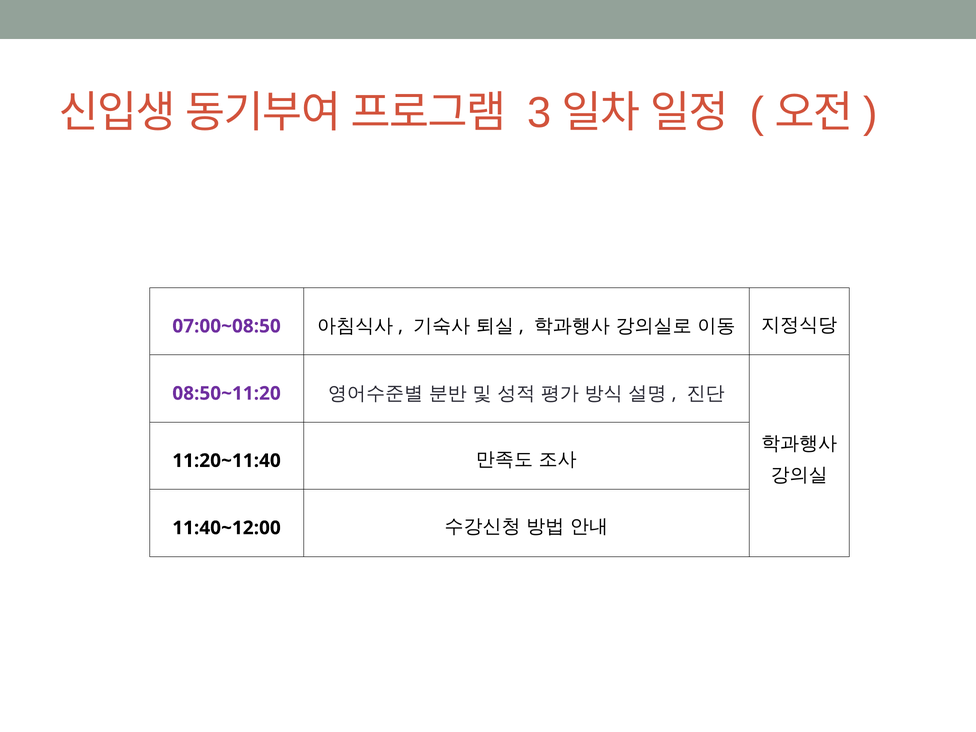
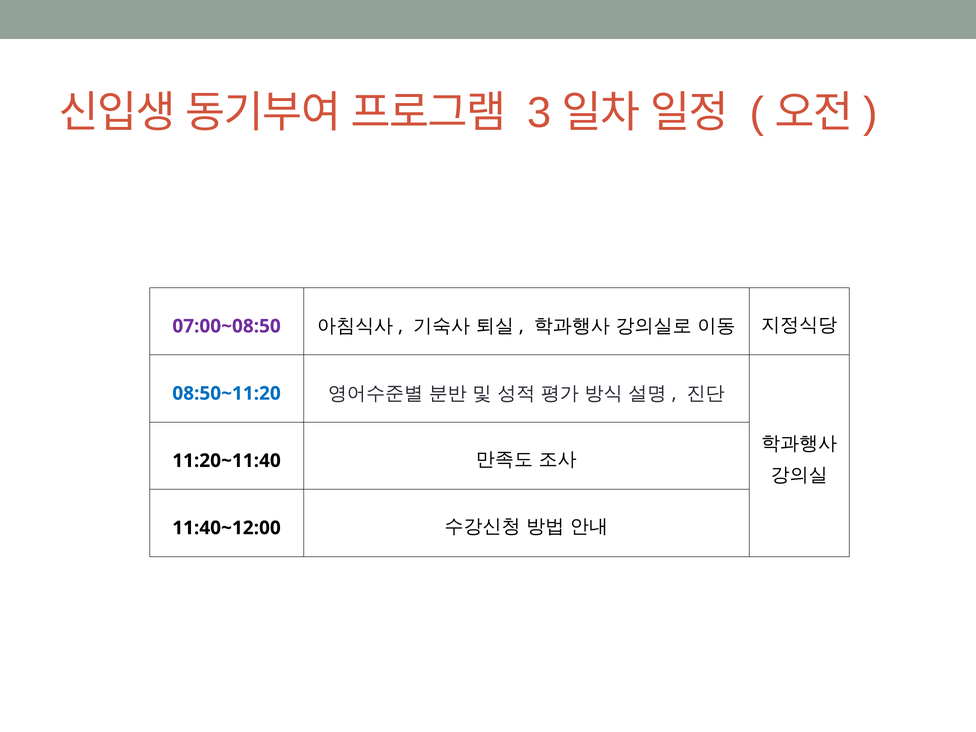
08:50~11:20 colour: purple -> blue (227, 393)
